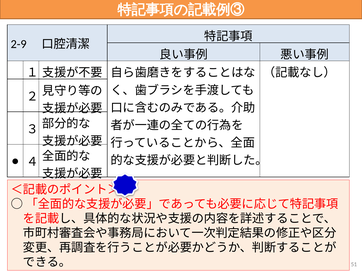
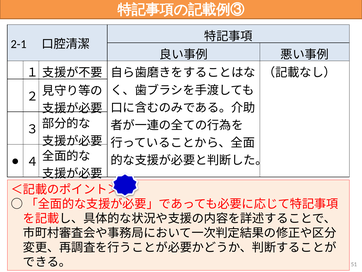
2-9: 2-9 -> 2-1 (19, 44)
